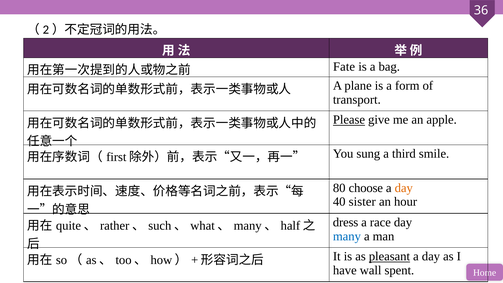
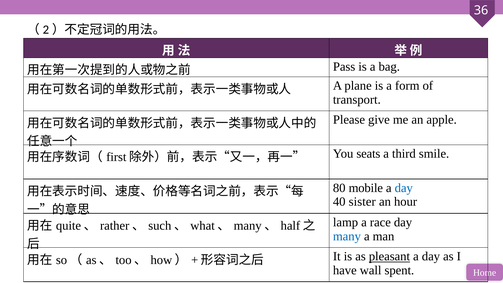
Fate: Fate -> Pass (344, 67)
Please underline: present -> none (349, 120)
sung: sung -> seats (368, 154)
choose: choose -> mobile (366, 188)
day colour: orange -> blue (404, 188)
dress: dress -> lamp (346, 222)
